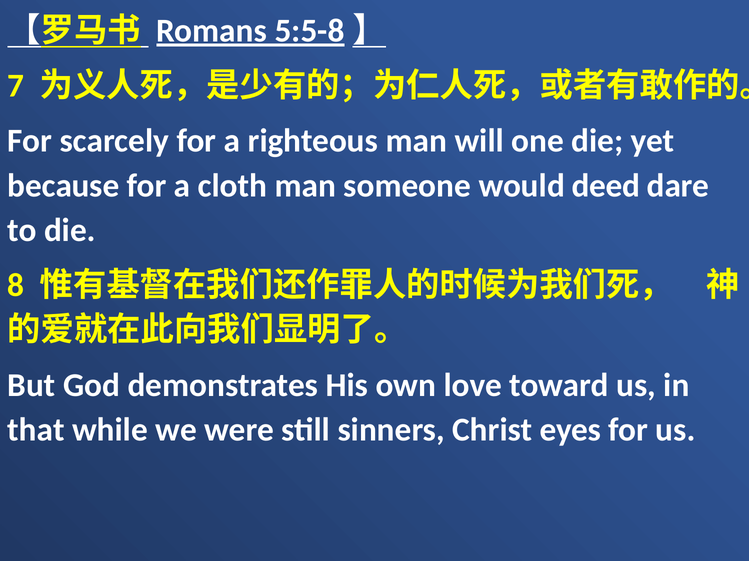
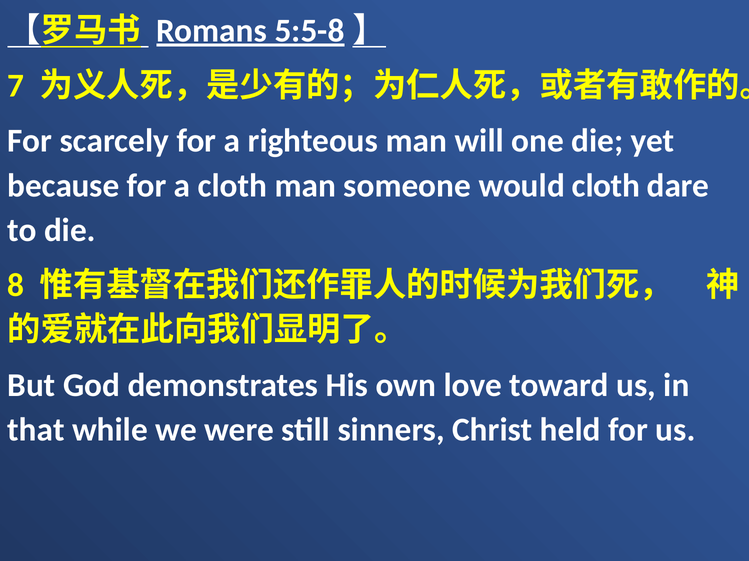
would deed: deed -> cloth (606, 186)
eyes: eyes -> held (570, 430)
